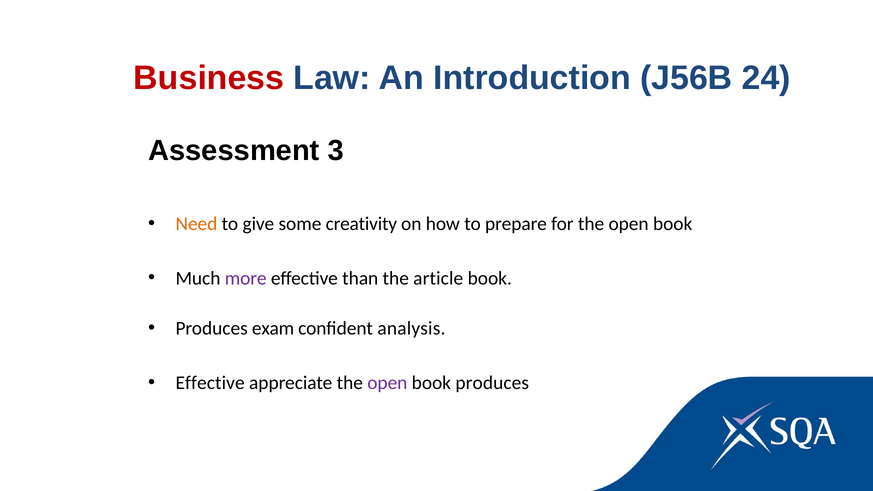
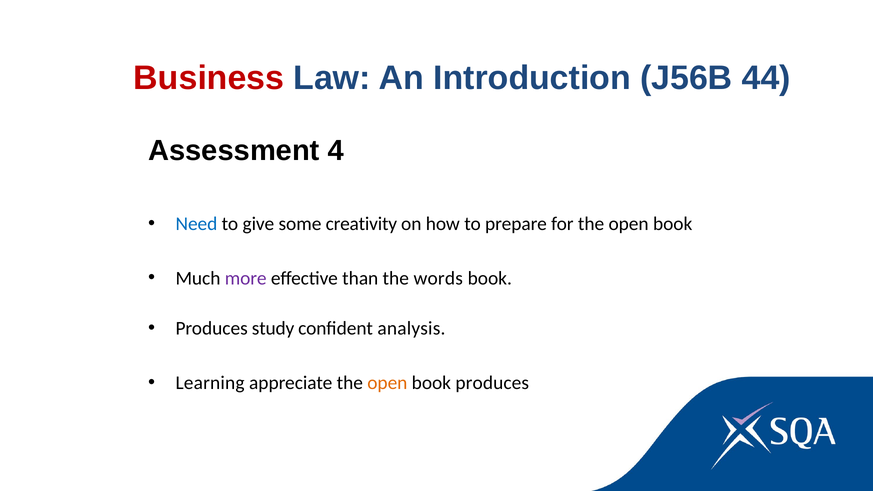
24: 24 -> 44 (766, 78)
3: 3 -> 4 (336, 151)
Need colour: orange -> blue (196, 224)
article: article -> words (438, 278)
exam: exam -> study (273, 329)
Effective: Effective -> Learning (210, 383)
open colour: purple -> orange (387, 383)
